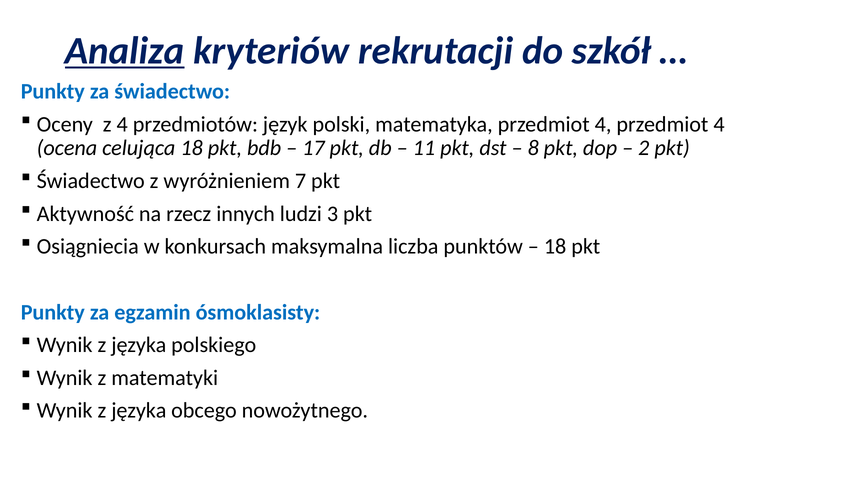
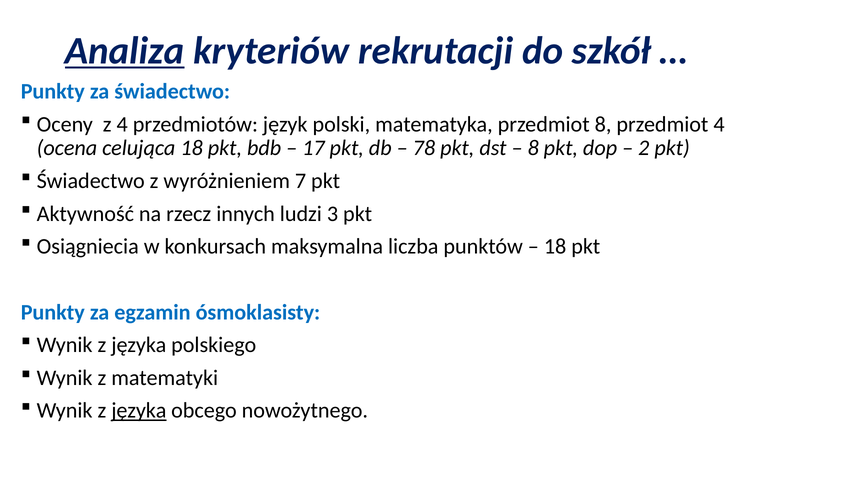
matematyka przedmiot 4: 4 -> 8 (603, 124)
11: 11 -> 78 (424, 148)
języka underline: none -> present (139, 410)
